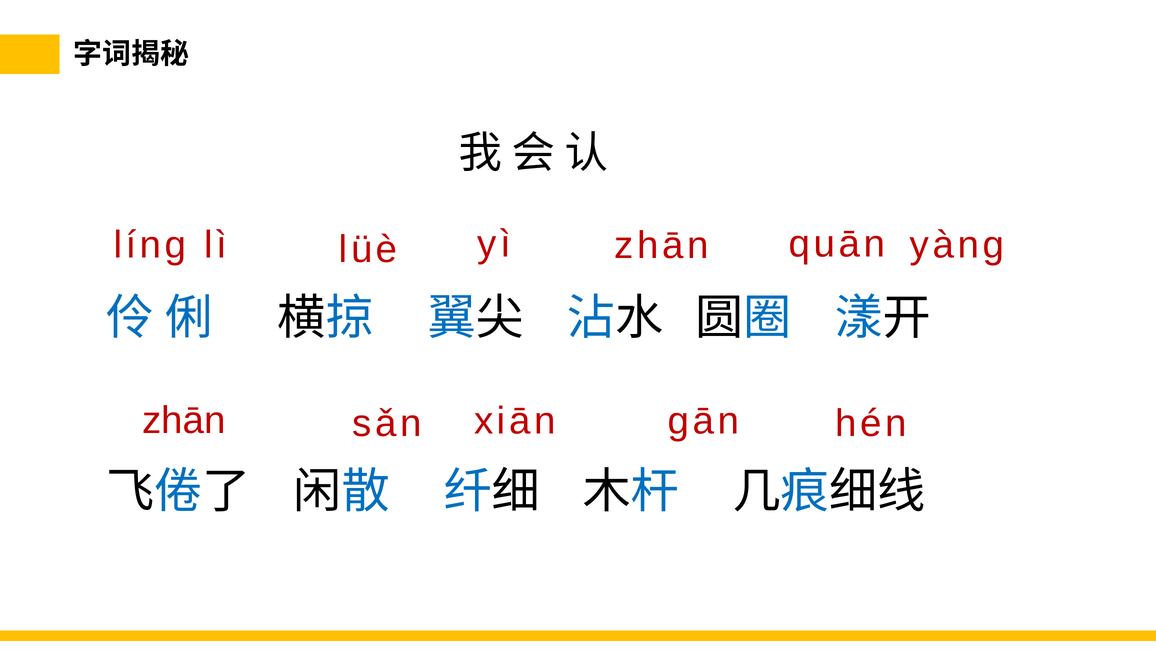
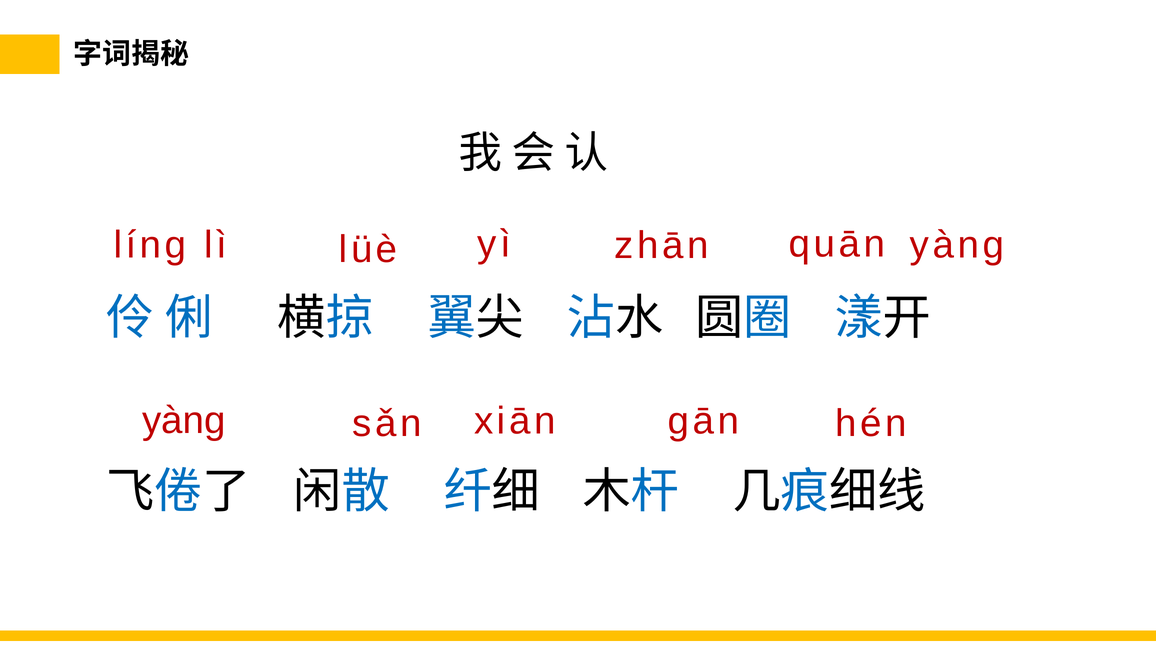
zhān: zhān -> yàng (184, 421)
